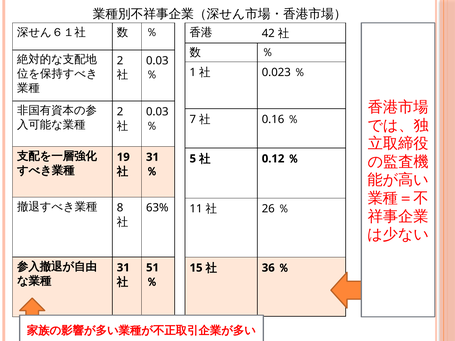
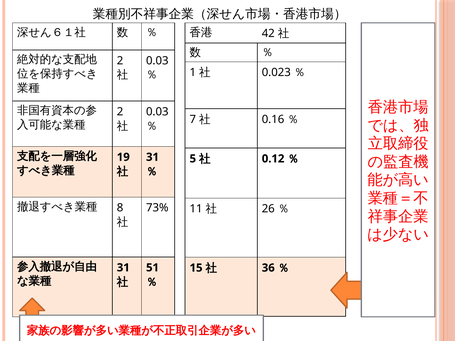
63%: 63% -> 73% (157, 208)
